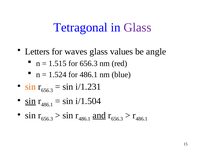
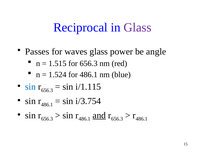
Tetragonal: Tetragonal -> Reciprocal (81, 27)
Letters: Letters -> Passes (37, 52)
values: values -> power (122, 52)
sin colour: orange -> blue (30, 87)
i/1.231: i/1.231 -> i/1.115 (88, 87)
sin underline: present -> none (30, 101)
i/1.504: i/1.504 -> i/3.754 (88, 101)
